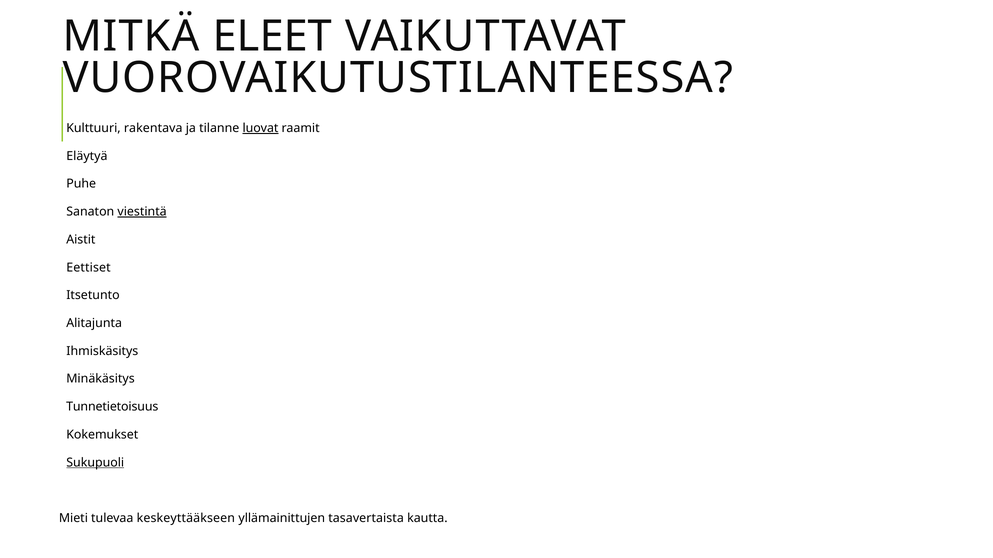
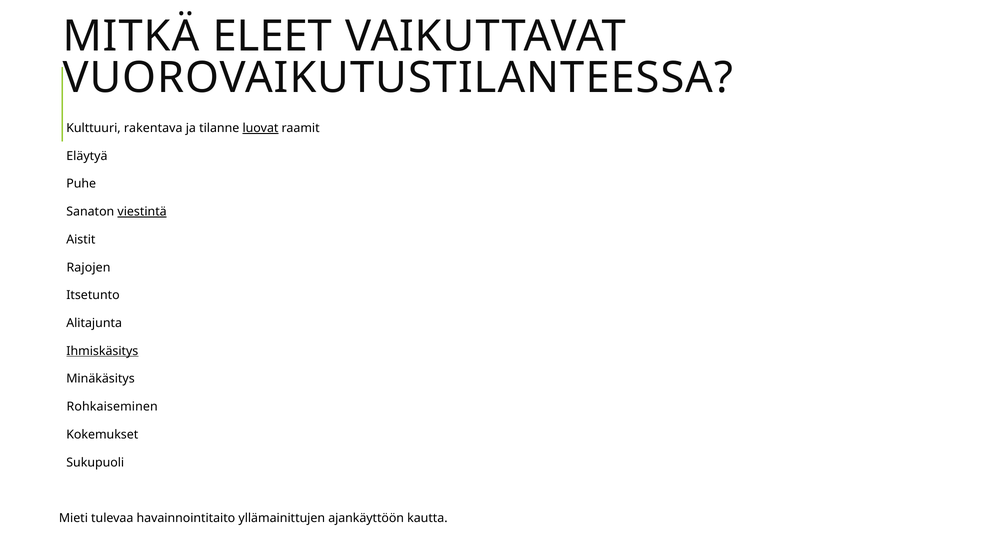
Eettiset: Eettiset -> Rajojen (89, 268)
Ihmiskäsitys underline: none -> present (102, 351)
Tunnetietoisuus: Tunnetietoisuus -> Rohkaiseminen (112, 407)
Sukupuoli underline: present -> none (95, 463)
keskeyttääkseen: keskeyttääkseen -> havainnointitaito (186, 519)
tasavertaista: tasavertaista -> ajankäyttöön (366, 519)
